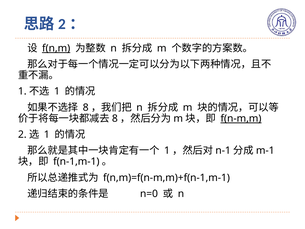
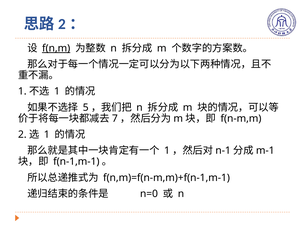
8: 8 -> 5 (86, 107)
8: 8 -> 7 (115, 118)
f(n-m,m underline: present -> none (241, 118)
